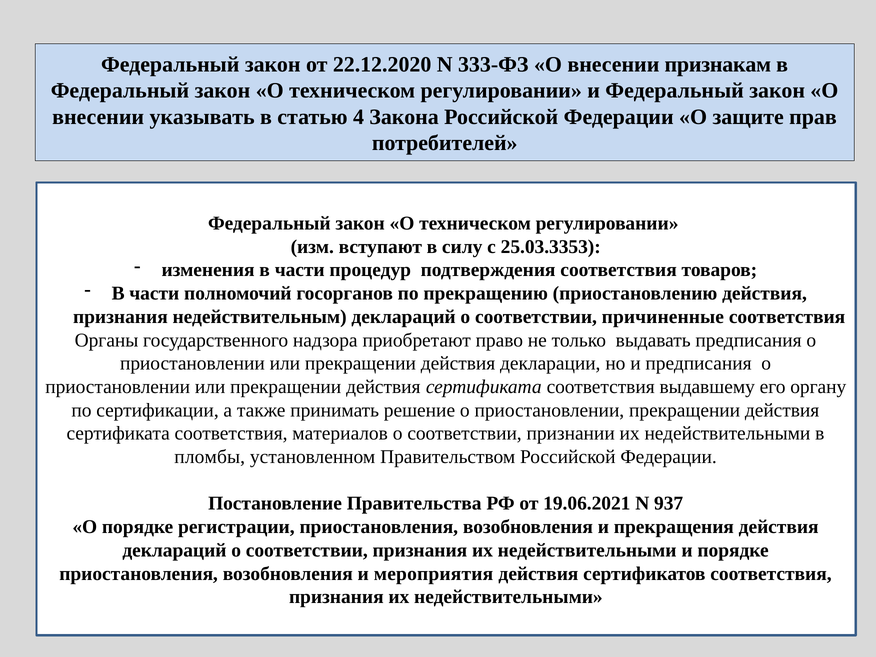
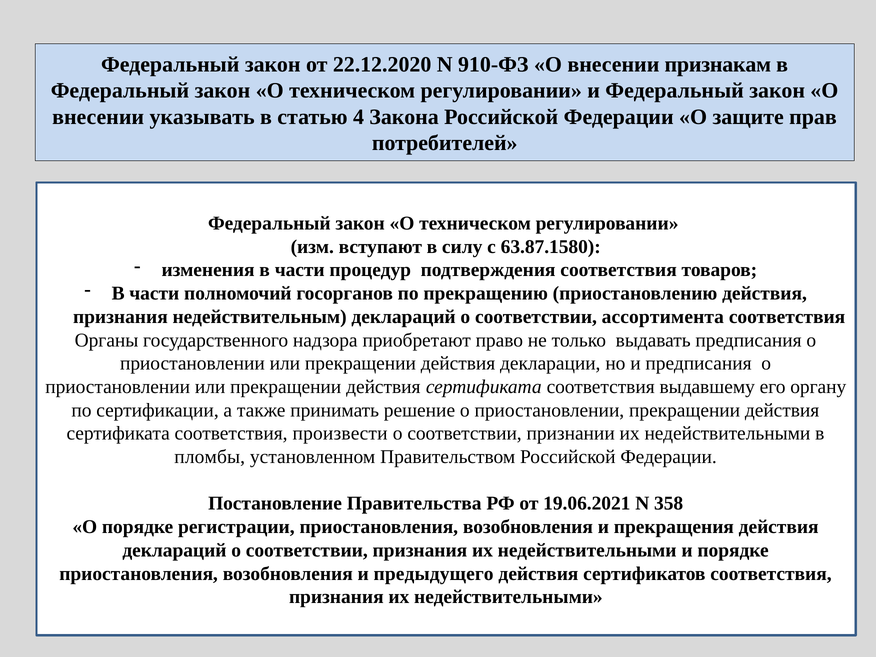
333-ФЗ: 333-ФЗ -> 910-ФЗ (493, 64)
25.03.3353: 25.03.3353 -> 63.87.1580 (551, 247)
причиненные: причиненные -> ассортимента (663, 317)
материалов: материалов -> произвести (340, 434)
937: 937 -> 358 (669, 504)
мероприятия: мероприятия -> предыдущего (434, 574)
